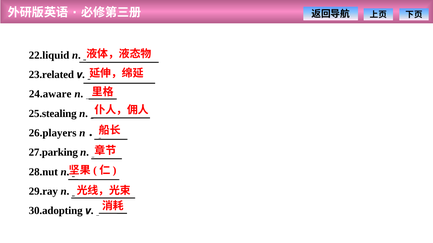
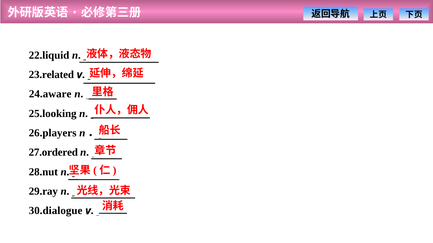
25.stealing: 25.stealing -> 25.looking (53, 114)
27.parking: 27.parking -> 27.ordered (53, 153)
30.adopting: 30.adopting -> 30.dialogue (56, 211)
